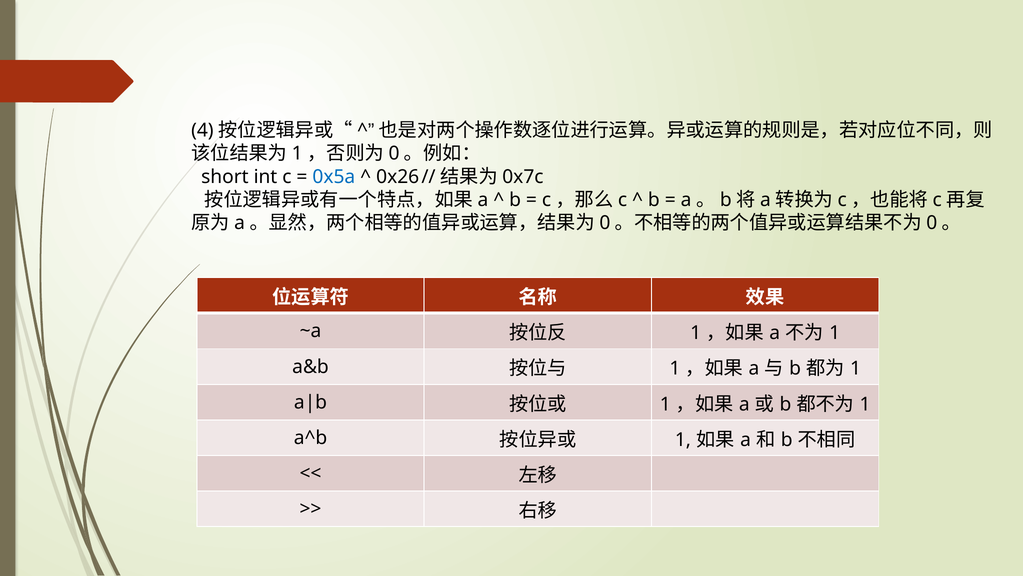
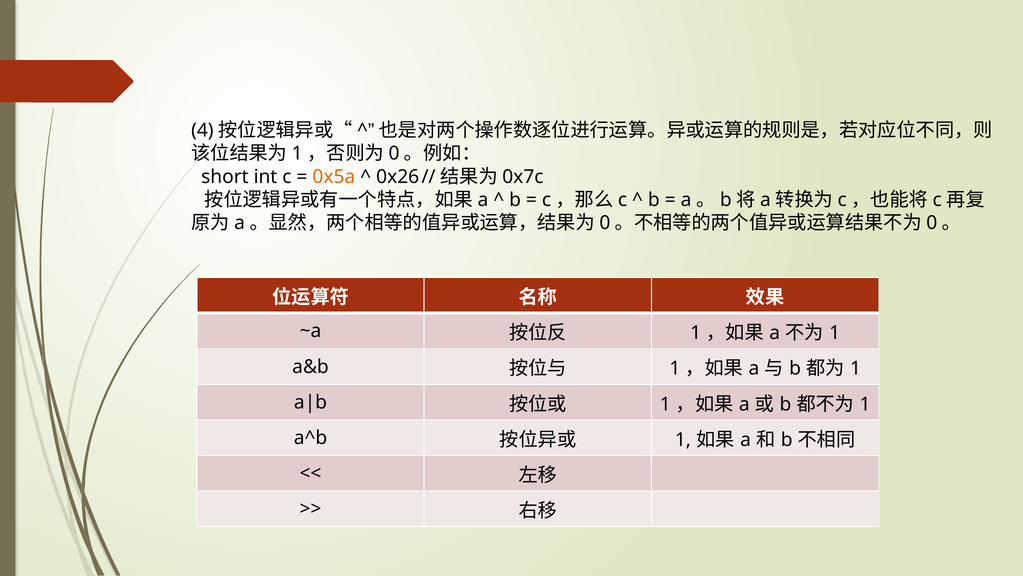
0x5a colour: blue -> orange (334, 177)
